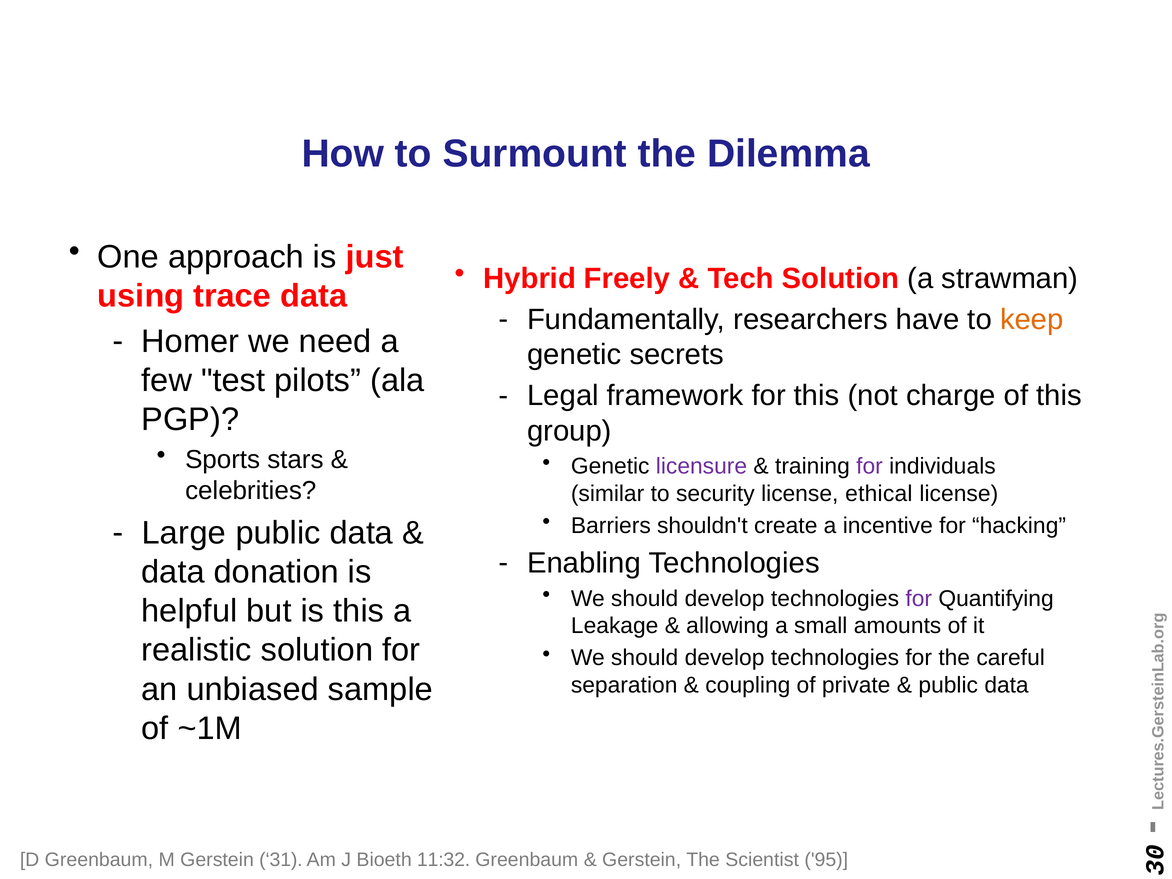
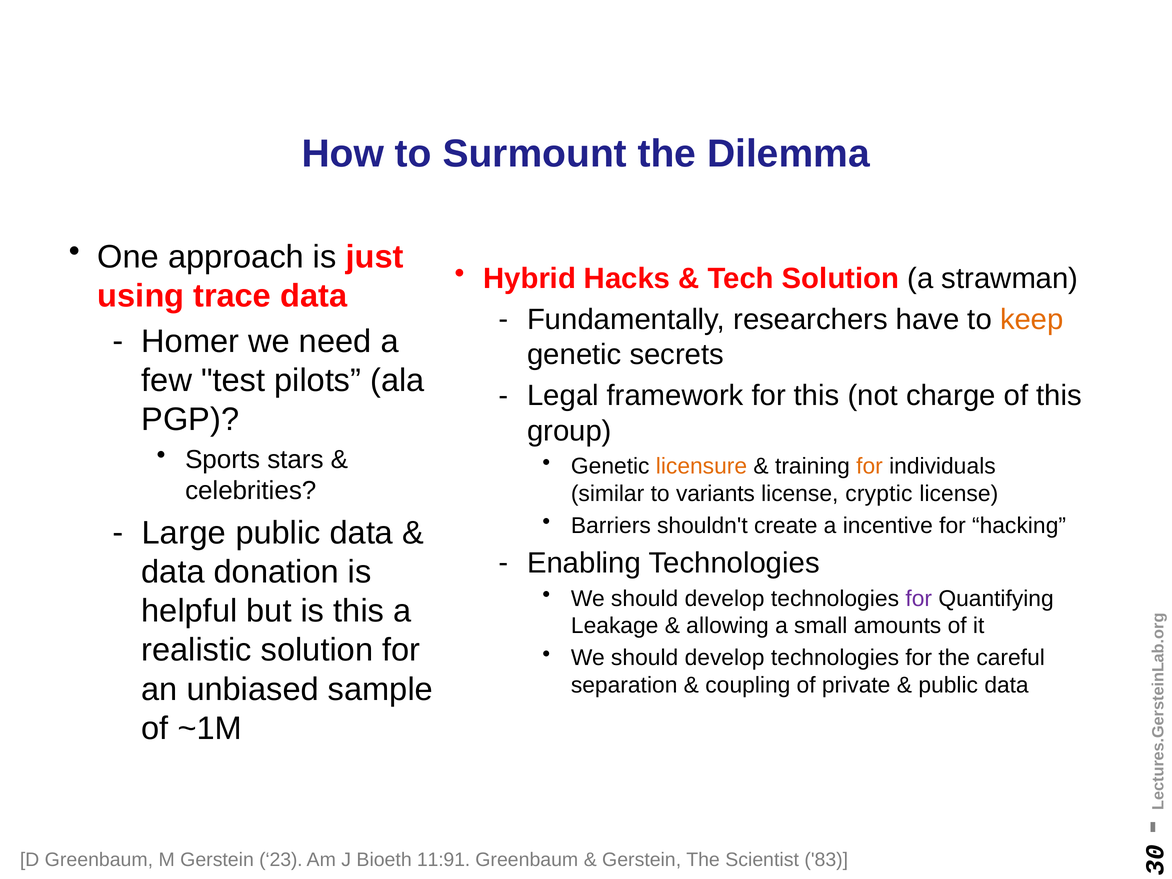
Freely: Freely -> Hacks (627, 279)
licensure colour: purple -> orange (701, 466)
for colour: purple -> orange (869, 466)
security: security -> variants (715, 494)
ethical: ethical -> cryptic (879, 494)
31: 31 -> 23 (281, 860)
11:32: 11:32 -> 11:91 (444, 860)
95: 95 -> 83 (826, 860)
